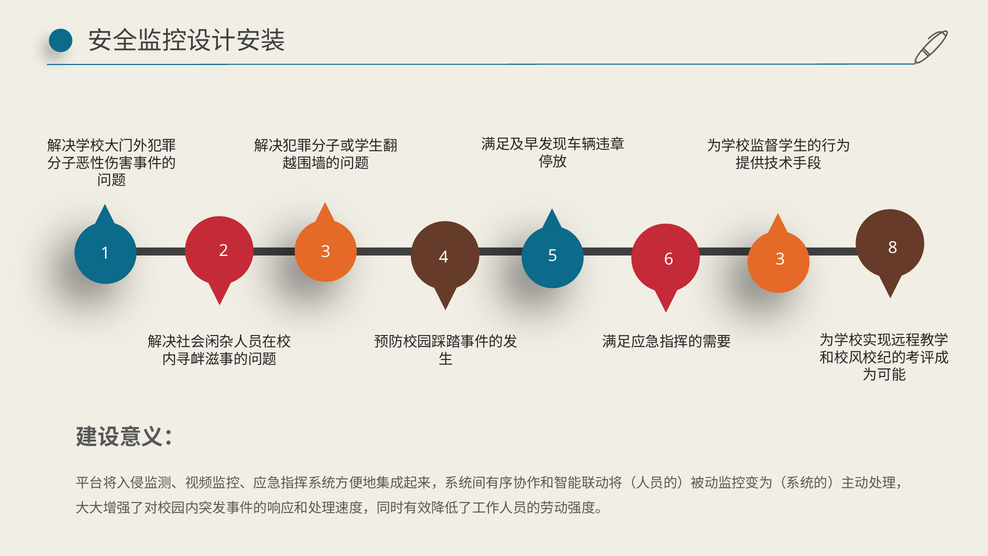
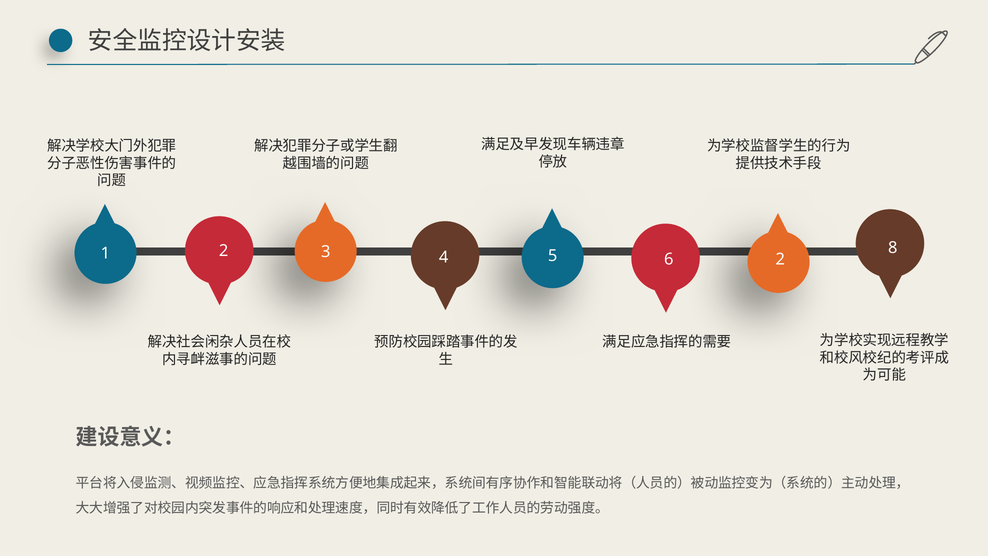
6 3: 3 -> 2 (780, 259)
